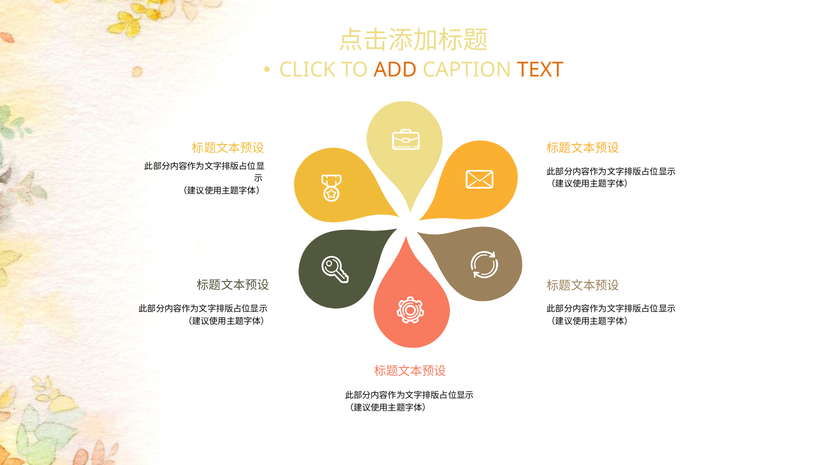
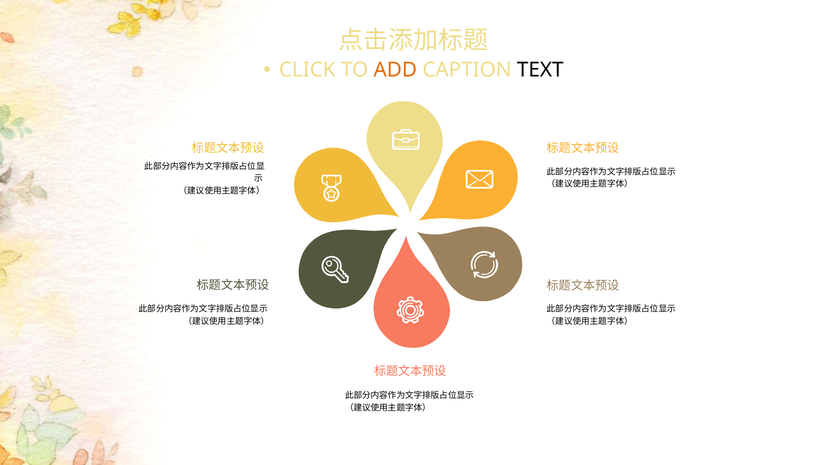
TEXT colour: orange -> black (540, 70)
